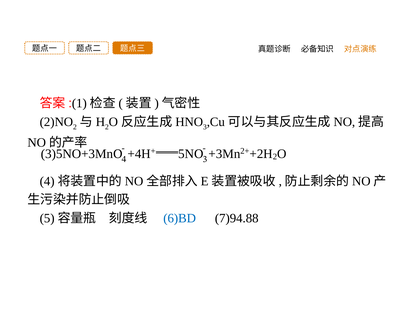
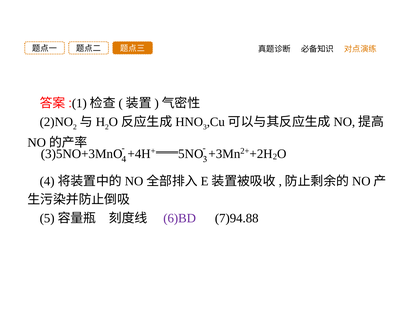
6)BD colour: blue -> purple (180, 218)
